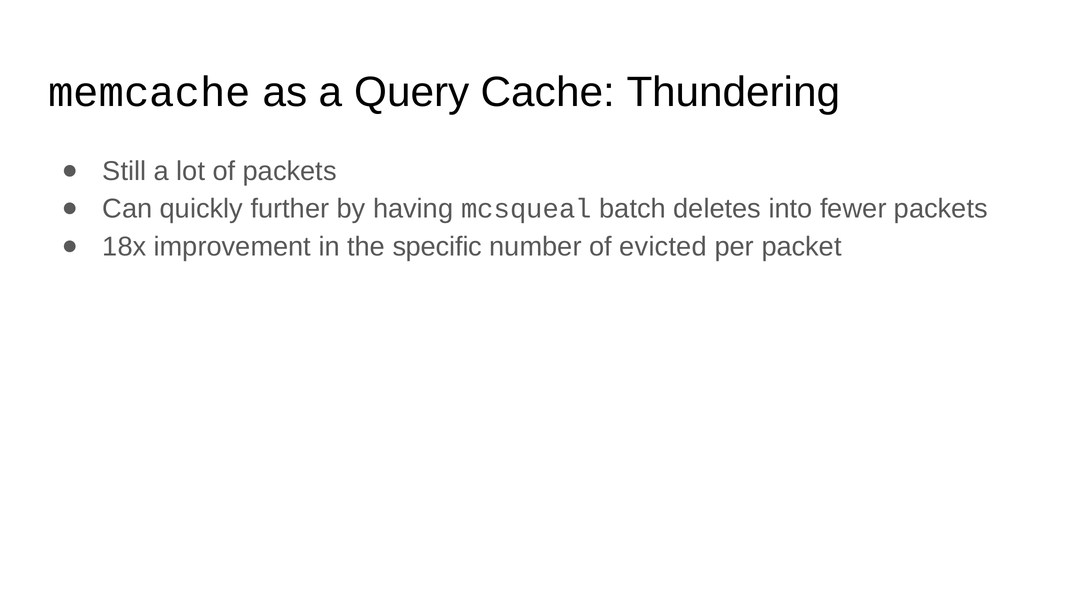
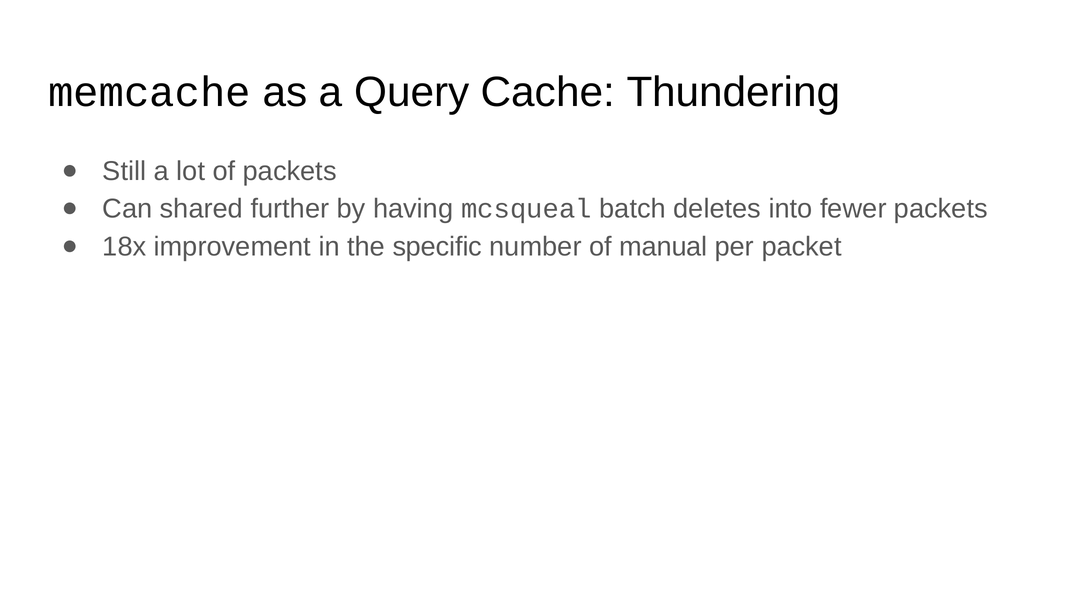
quickly: quickly -> shared (201, 209)
evicted: evicted -> manual (663, 246)
